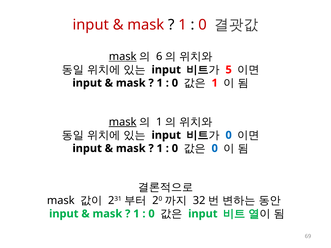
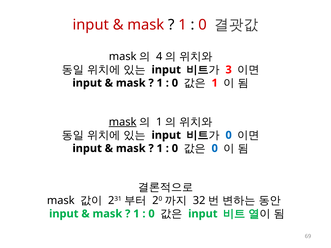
mask underline: present -> none (123, 57)
6: 6 -> 4 (159, 57)
5: 5 -> 3 (229, 70)
